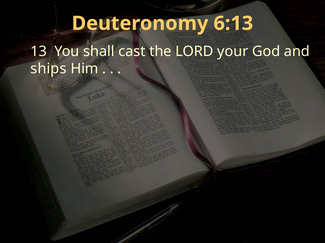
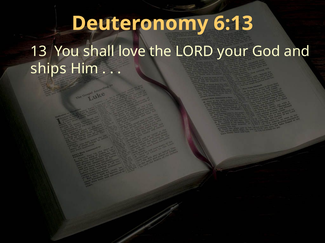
cast: cast -> love (132, 51)
